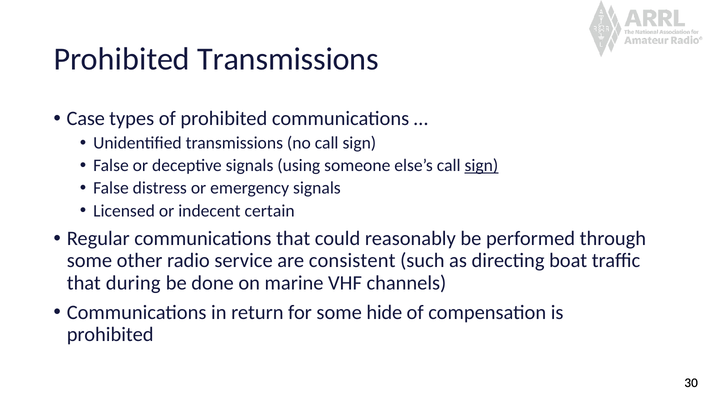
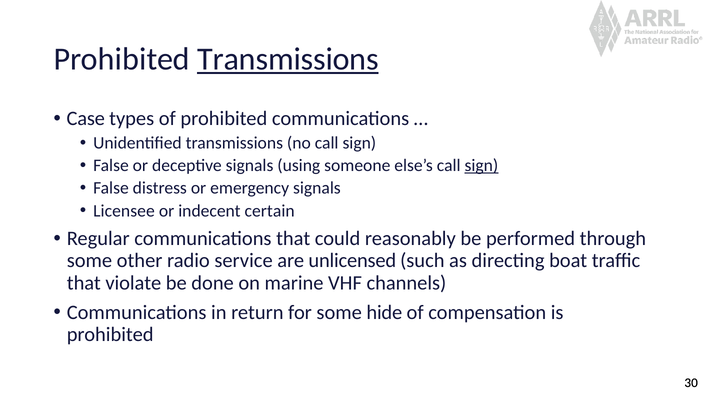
Transmissions underline: none -> present (288, 59)
Licensed: Licensed -> Licensee (124, 211)
consistent: consistent -> unlicensed (352, 261)
during: during -> violate (133, 283)
